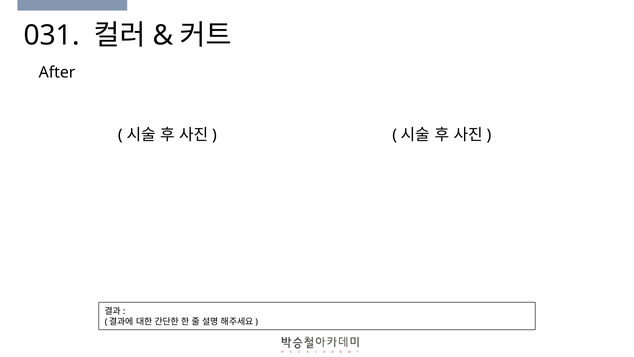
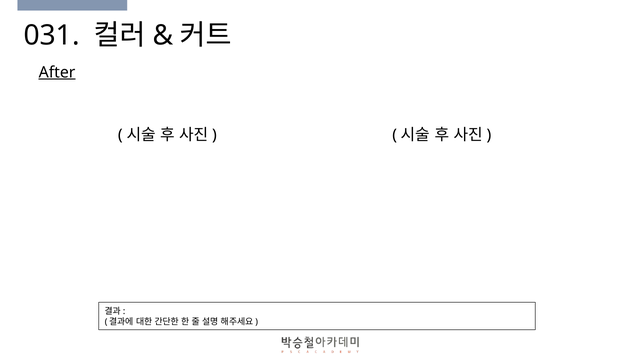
After underline: none -> present (57, 72)
